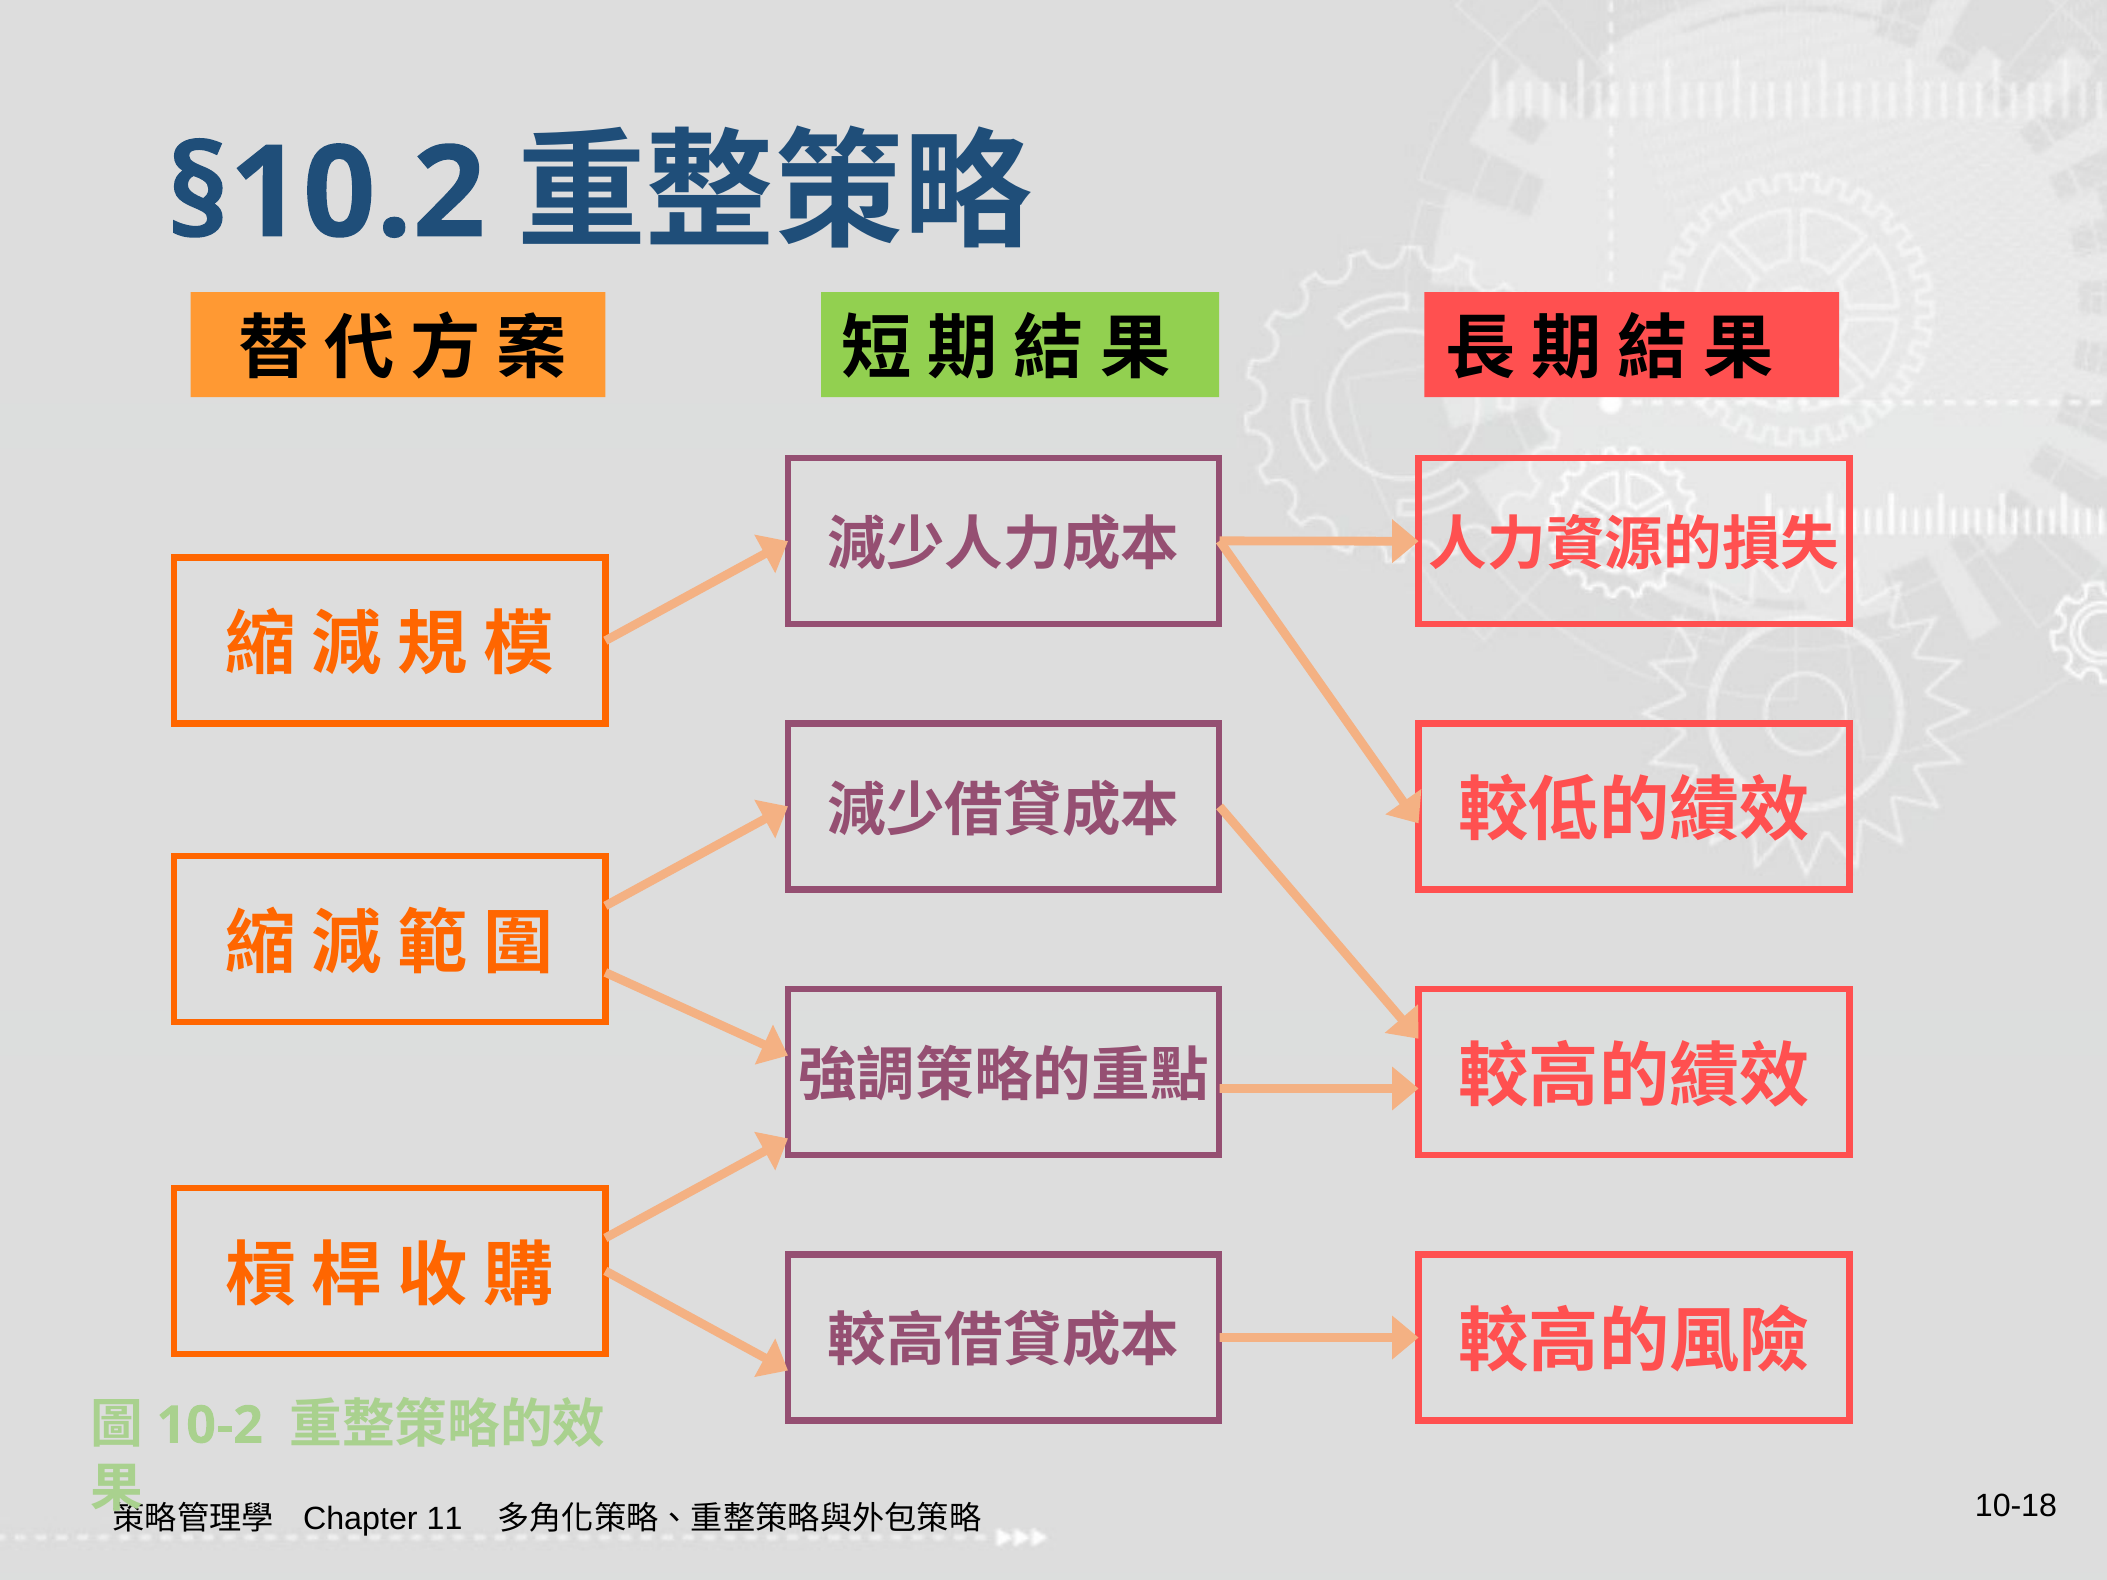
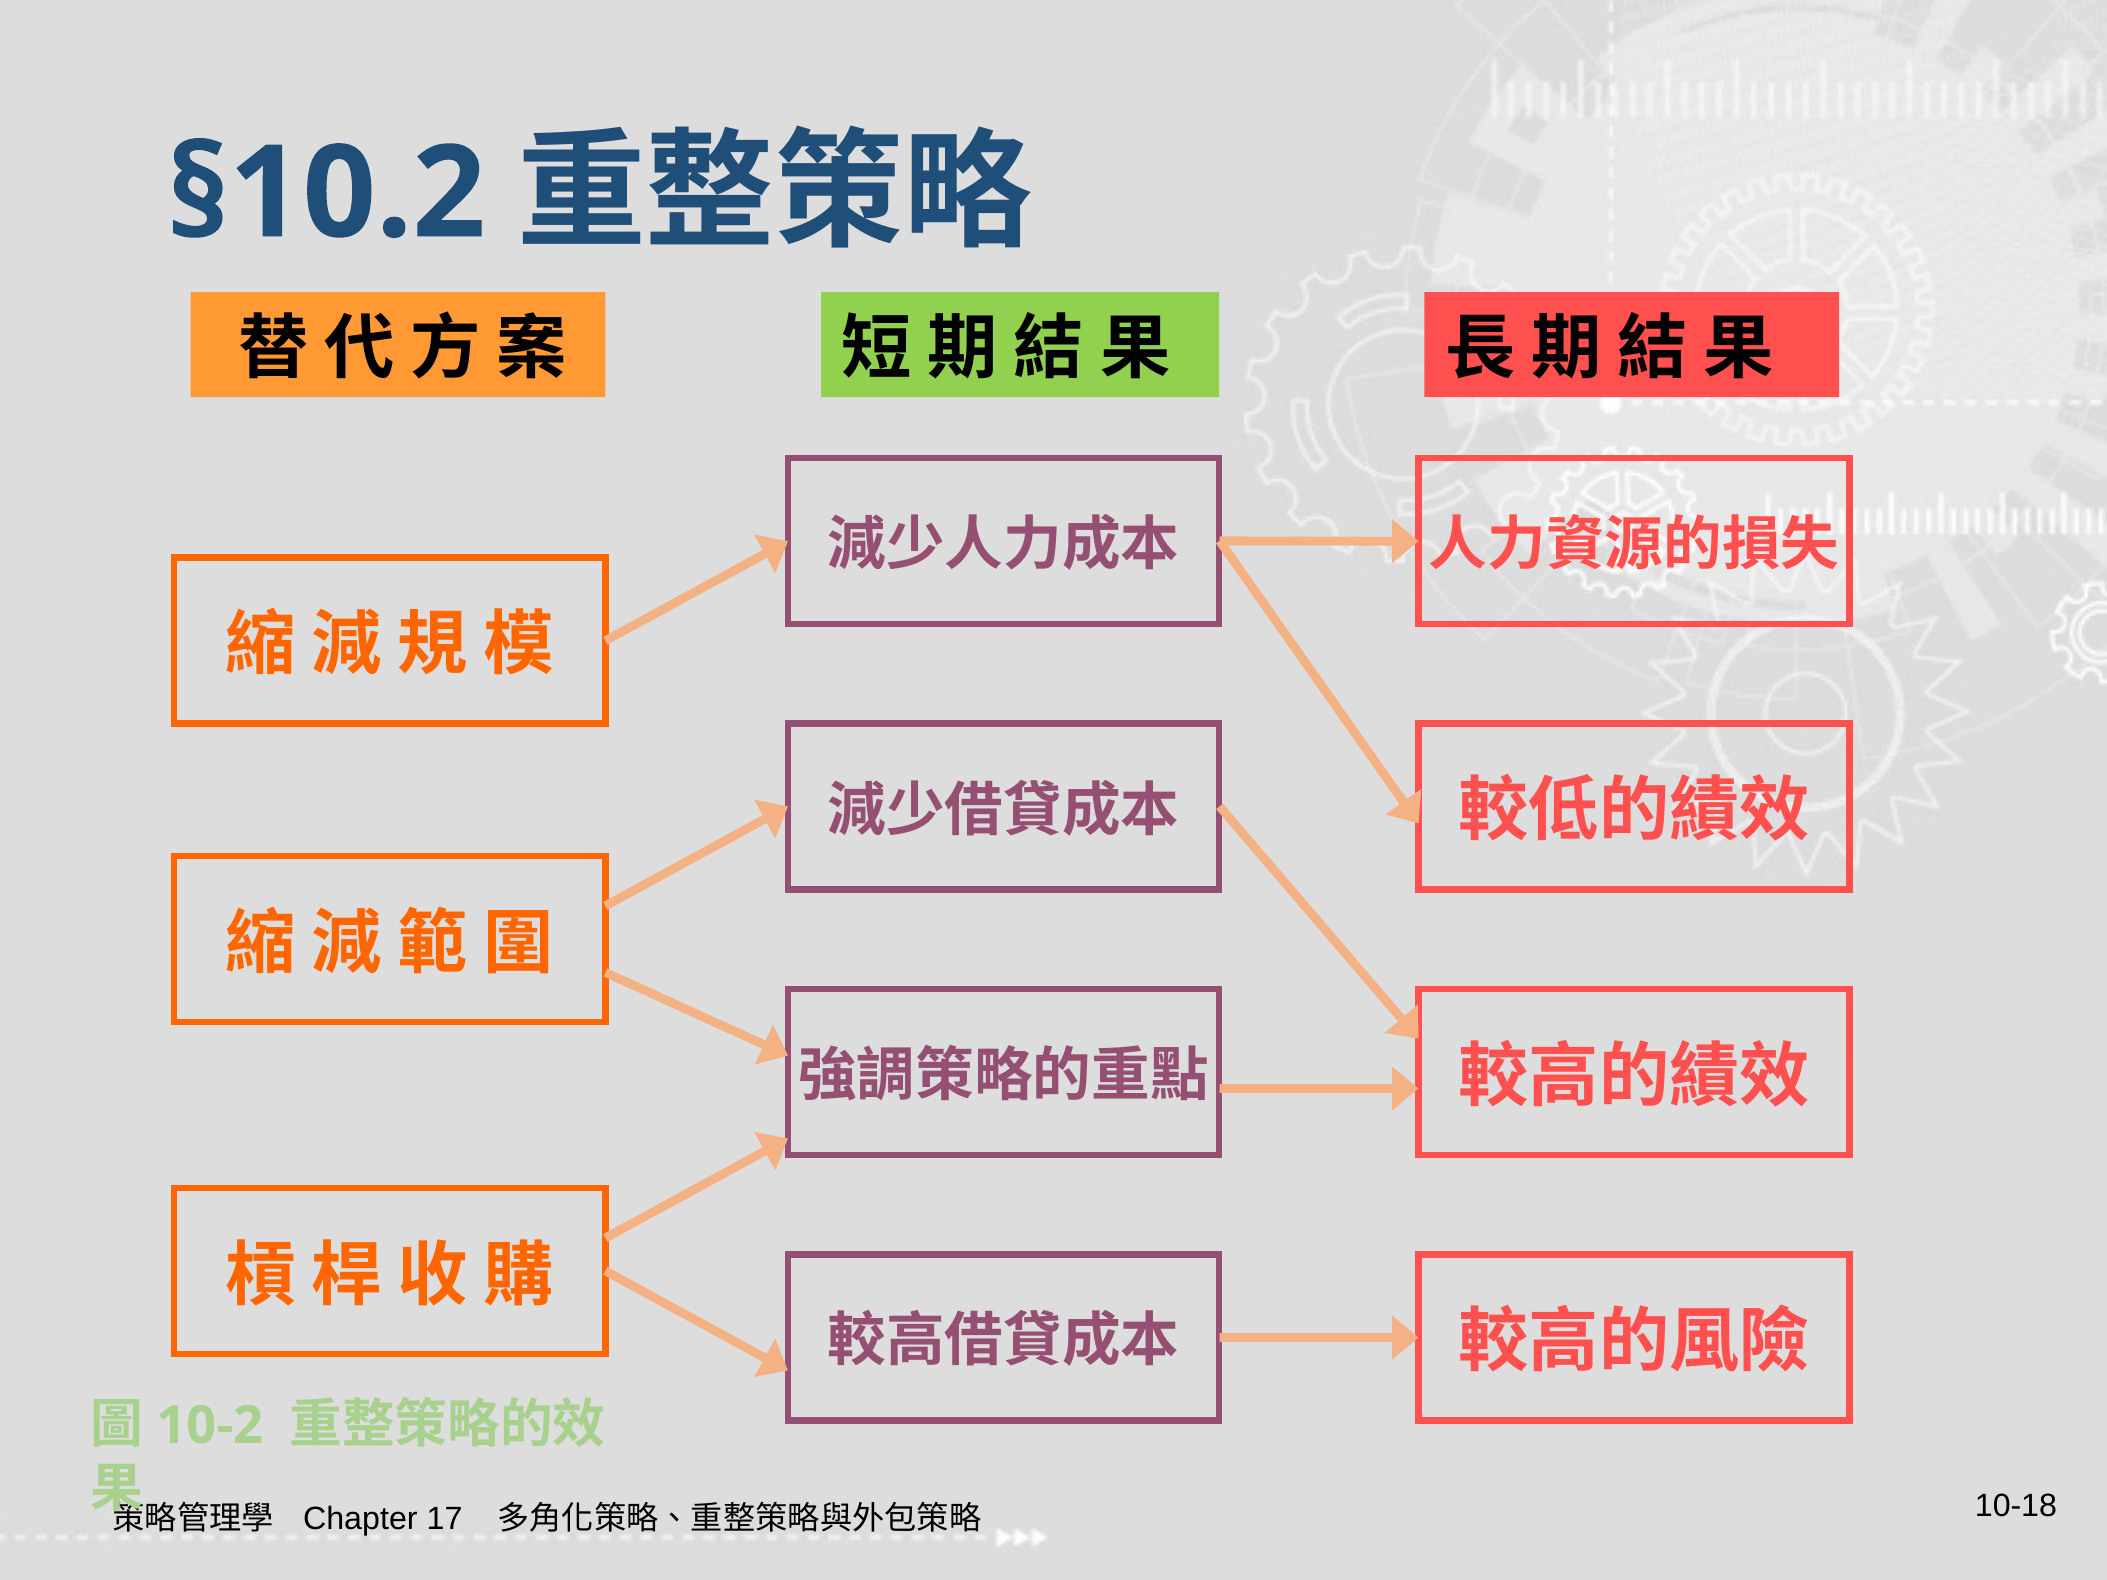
11: 11 -> 17 (445, 1519)
